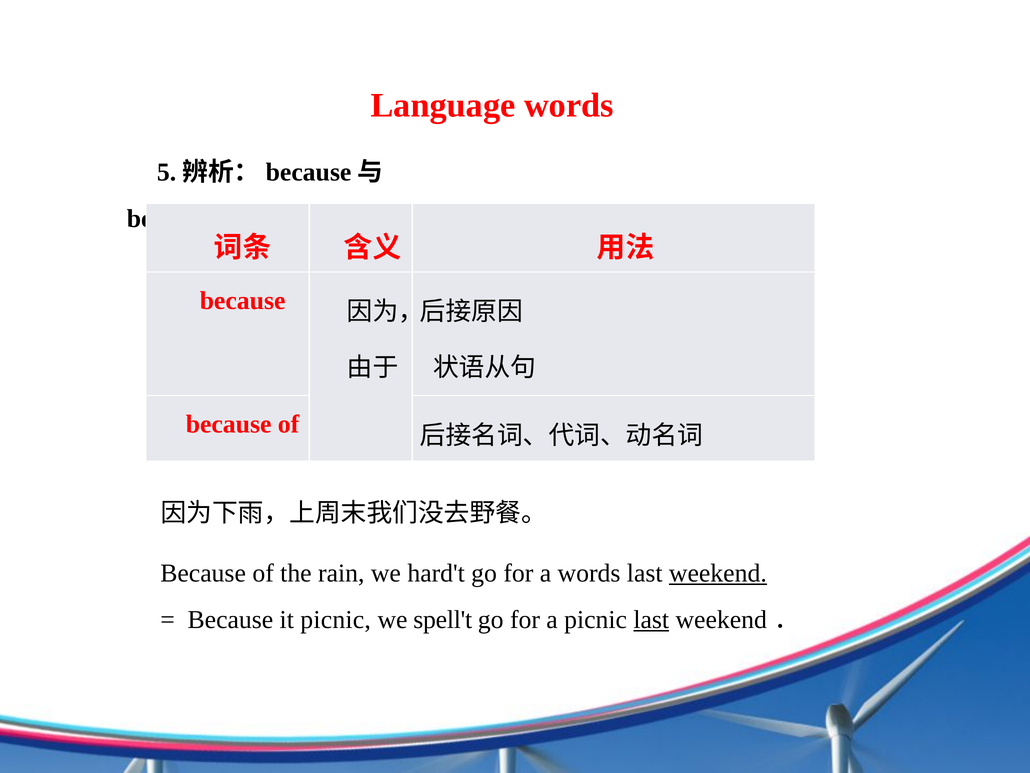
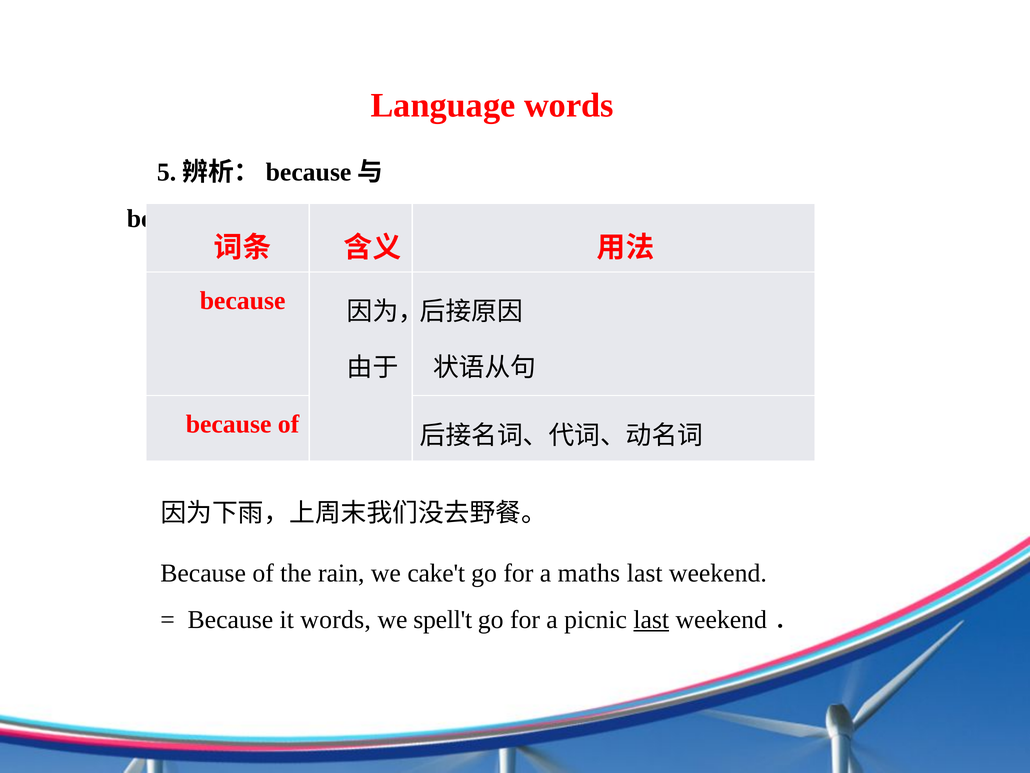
hard't: hard't -> cake't (436, 573)
a words: words -> maths (589, 573)
weekend underline: present -> none (718, 573)
it picnic: picnic -> words (336, 619)
